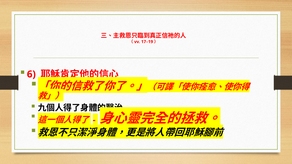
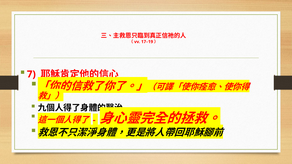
6: 6 -> 7 (31, 74)
